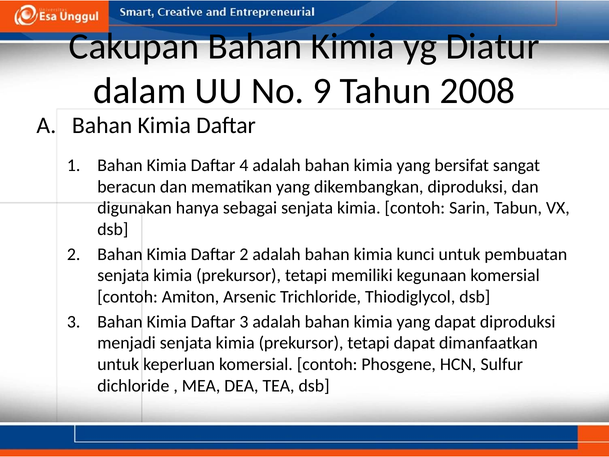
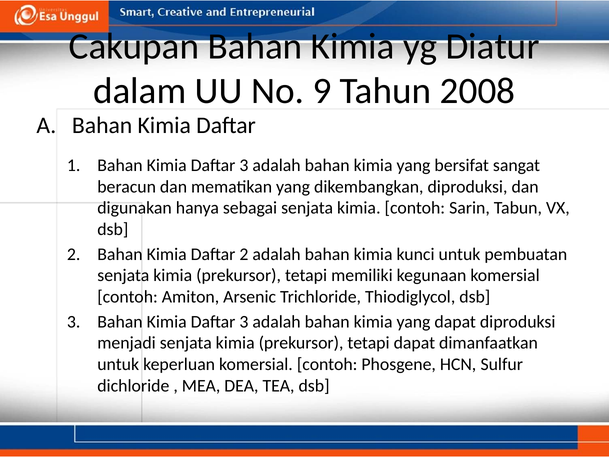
4: 4 -> 3 (244, 165)
